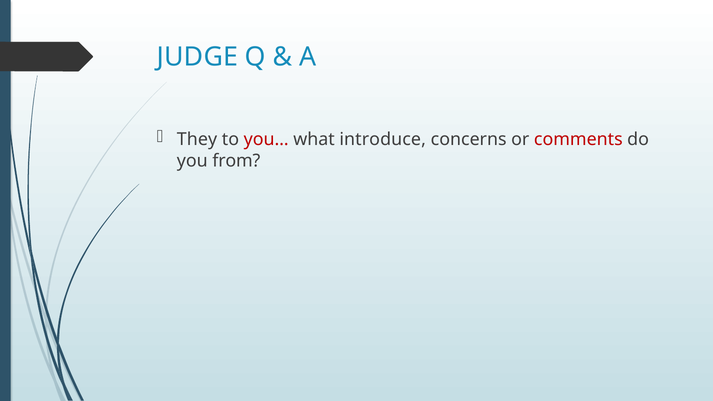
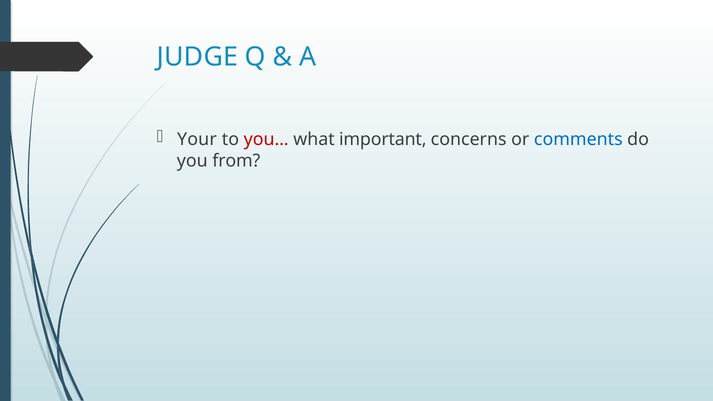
They: They -> Your (197, 139)
introduce: introduce -> important (383, 139)
comments colour: red -> blue (578, 139)
